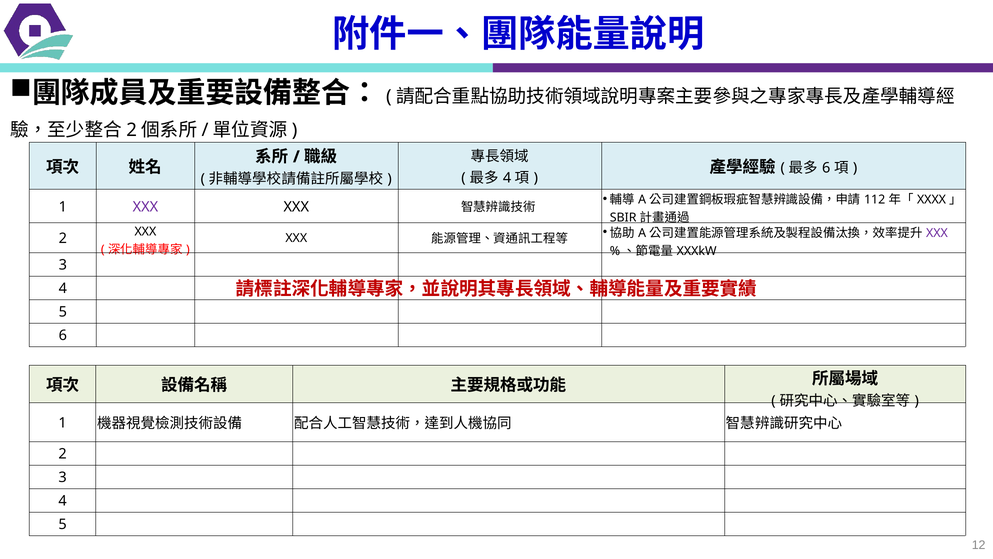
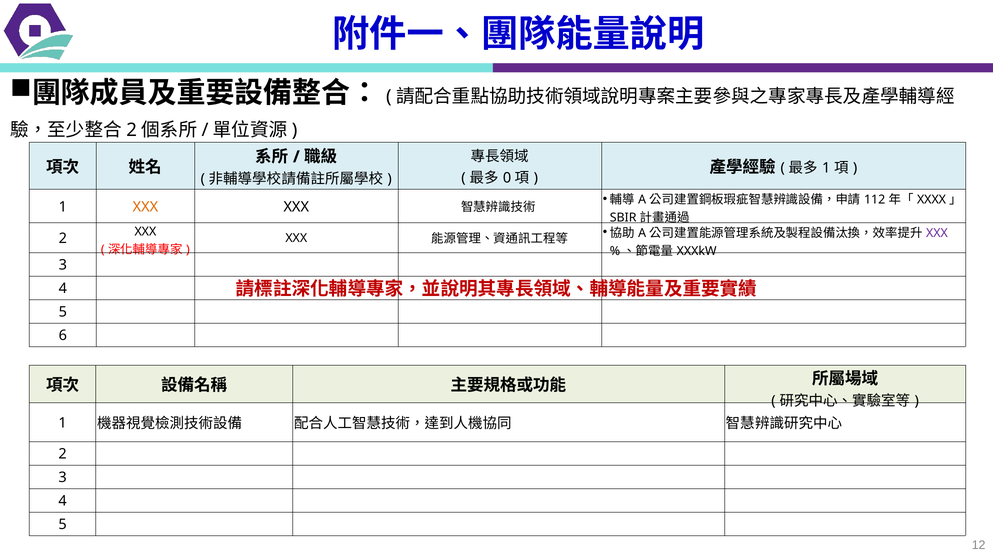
6: 6 -> 1 (826, 168)
4: 4 -> 0 (507, 178)
XXX colour: purple -> orange (145, 207)
